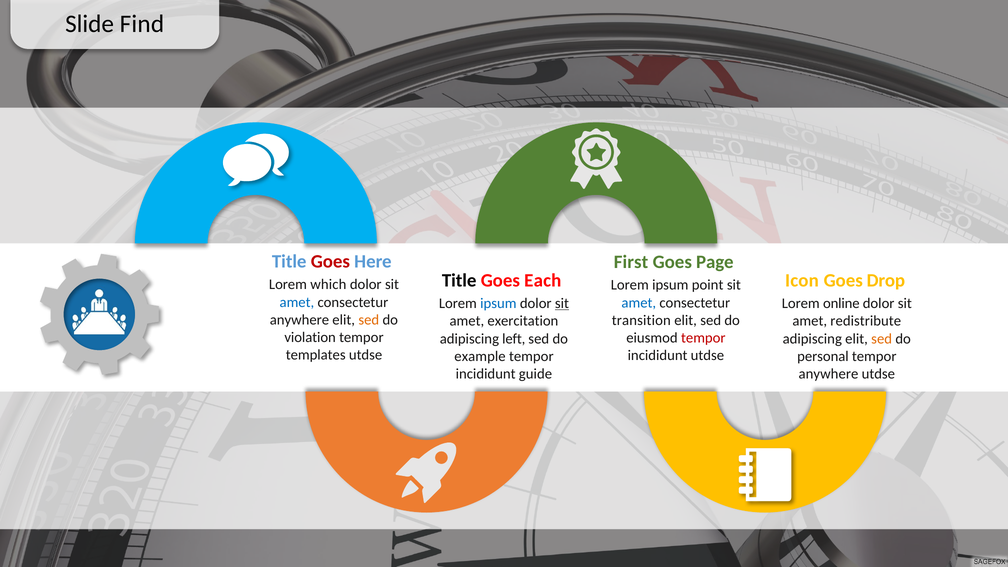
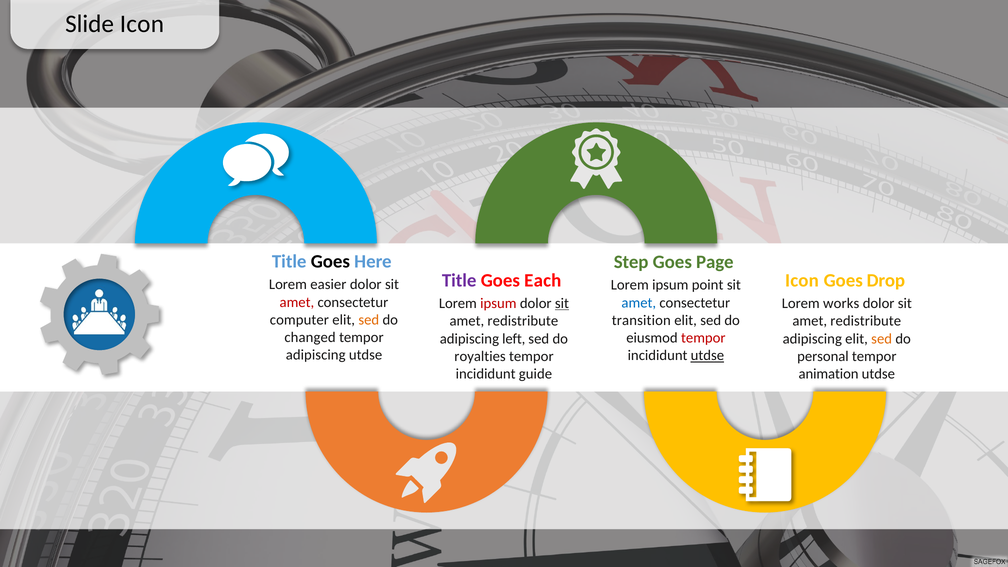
Slide Find: Find -> Icon (142, 24)
Goes colour: red -> black (330, 262)
First: First -> Step (631, 262)
Title colour: black -> purple (459, 281)
which: which -> easier (328, 285)
amet colour: blue -> red (297, 302)
ipsum colour: blue -> red (498, 303)
online: online -> works (841, 303)
anywhere: anywhere -> computer (299, 320)
exercitation: exercitation -> redistribute (523, 321)
violation: violation -> changed (310, 337)
templates: templates -> adipiscing (316, 355)
utdse underline: none -> present (707, 356)
example: example -> royalties (480, 356)
anywhere: anywhere -> animation (829, 374)
